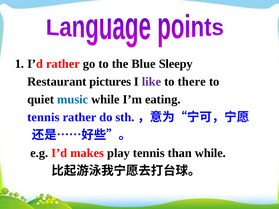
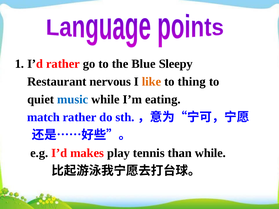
pictures: pictures -> nervous (110, 82)
like colour: purple -> orange (152, 82)
there: there -> thing (192, 82)
tennis: tennis -> match (43, 117)
